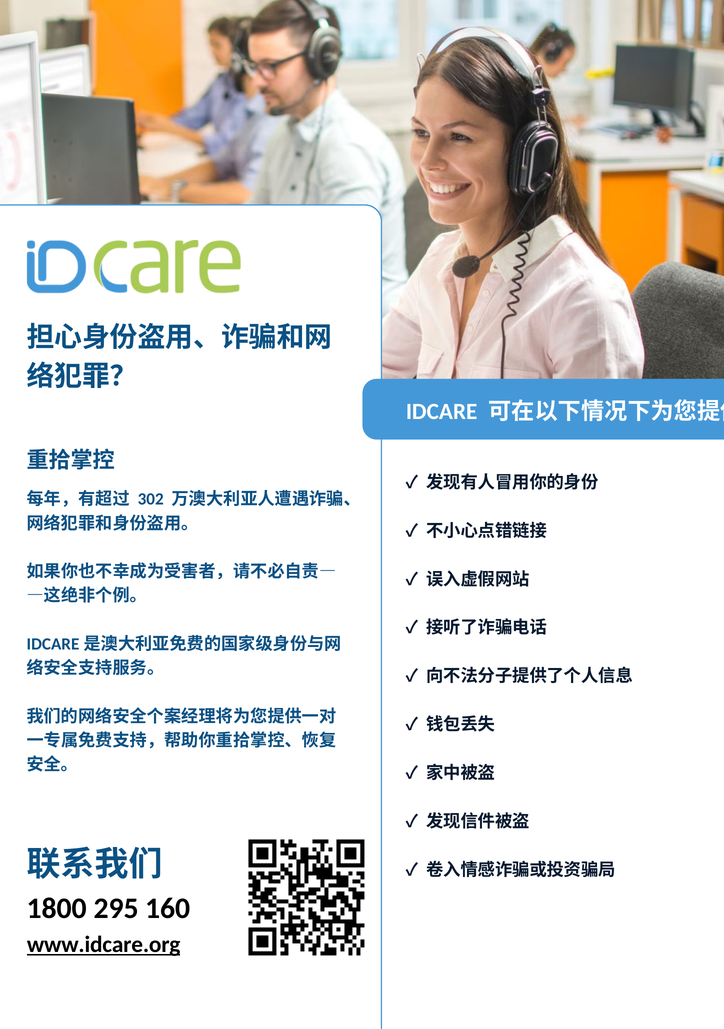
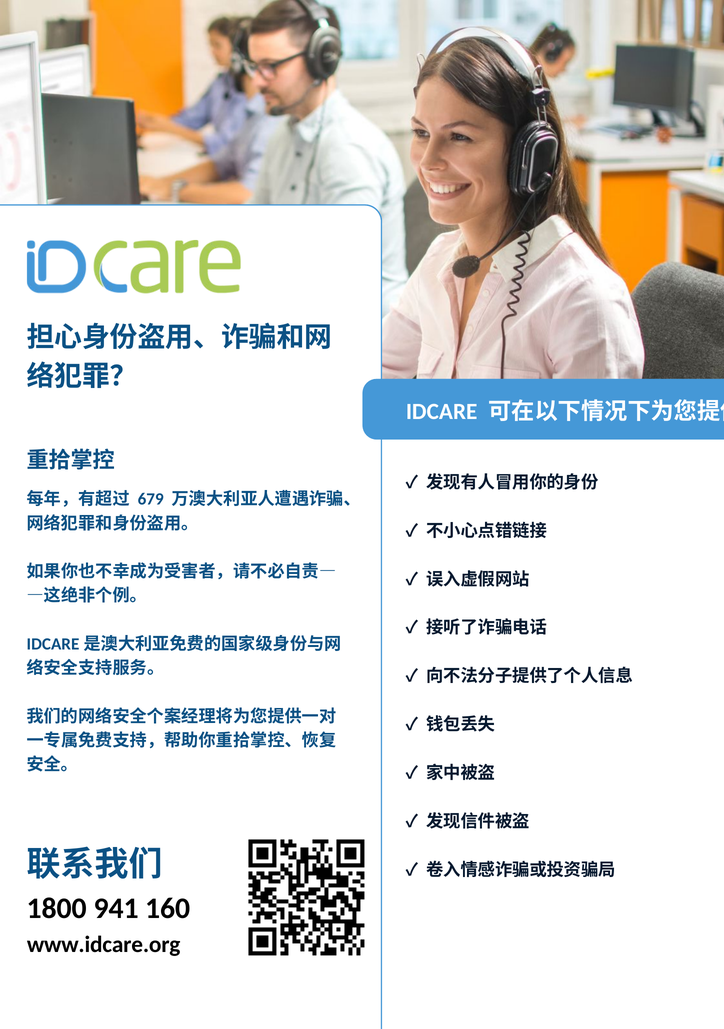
302: 302 -> 679 (151, 499)
295: 295 -> 941 (116, 908)
www.idcare.org underline: present -> none (104, 944)
